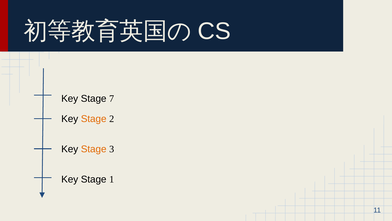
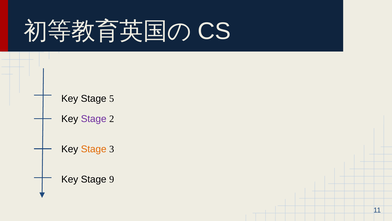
7: 7 -> 5 (112, 98)
Stage colour: orange -> purple (94, 119)
1: 1 -> 9 (112, 179)
